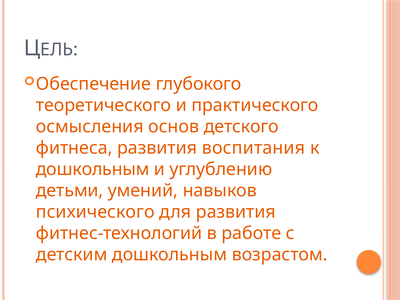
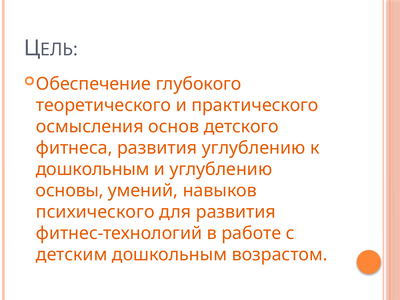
развития воспитания: воспитания -> углублению (254, 148)
детьми: детьми -> основы (70, 191)
